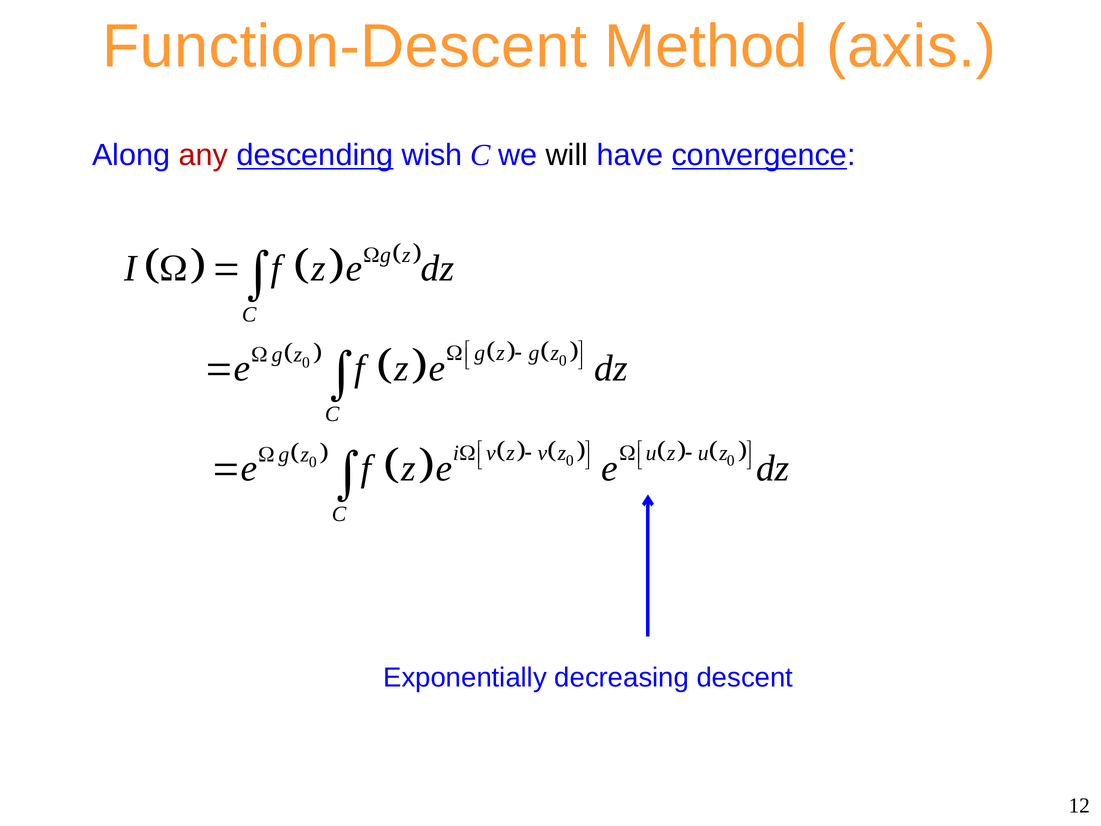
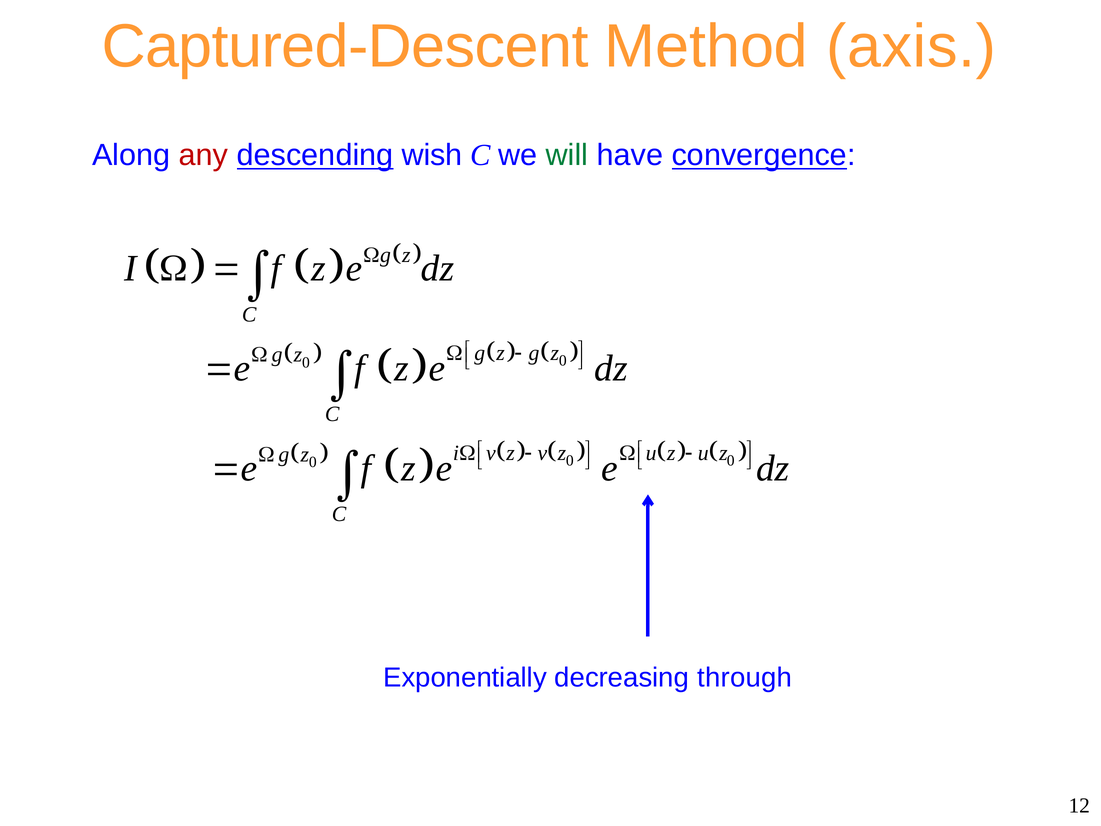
Function-Descent: Function-Descent -> Captured-Descent (345, 46)
will colour: black -> green (567, 155)
descent: descent -> through (745, 678)
